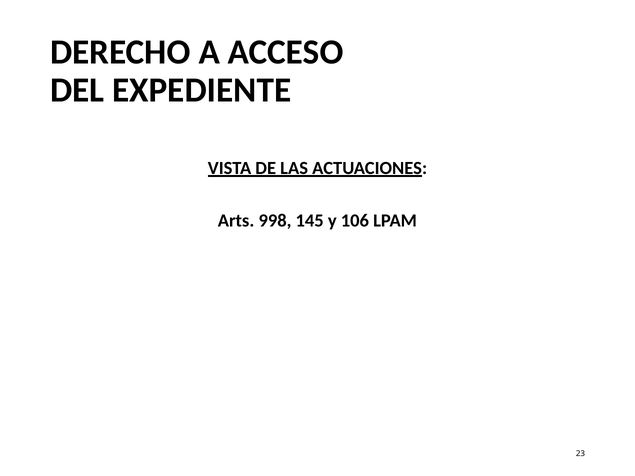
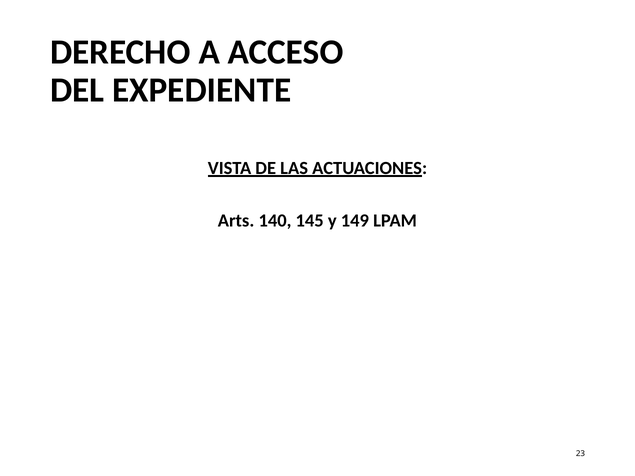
998: 998 -> 140 (275, 221)
106: 106 -> 149 (355, 221)
